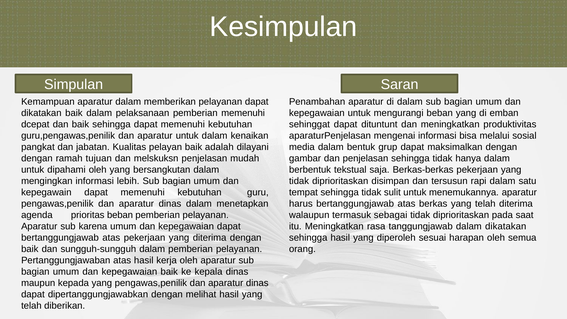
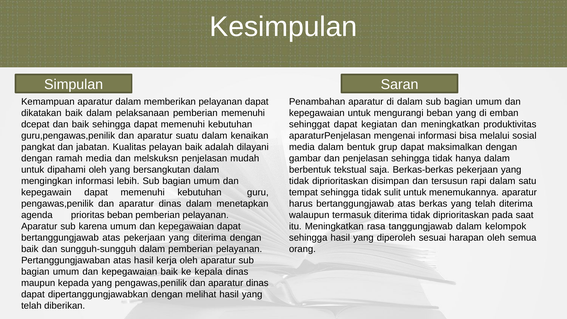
dituntunt: dituntunt -> kegiatan (379, 124)
aparatur untuk: untuk -> suatu (187, 136)
ramah tujuan: tujuan -> media (99, 158)
termasuk sebagai: sebagai -> diterima (391, 215)
dalam dikatakan: dikatakan -> kelompok (506, 226)
